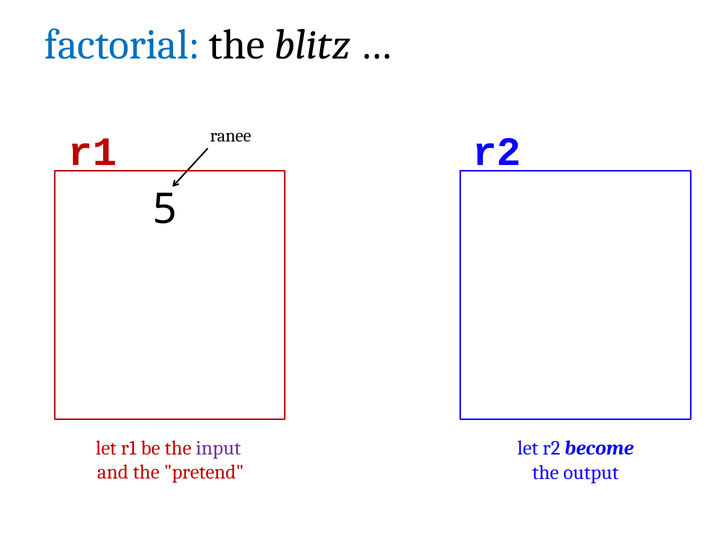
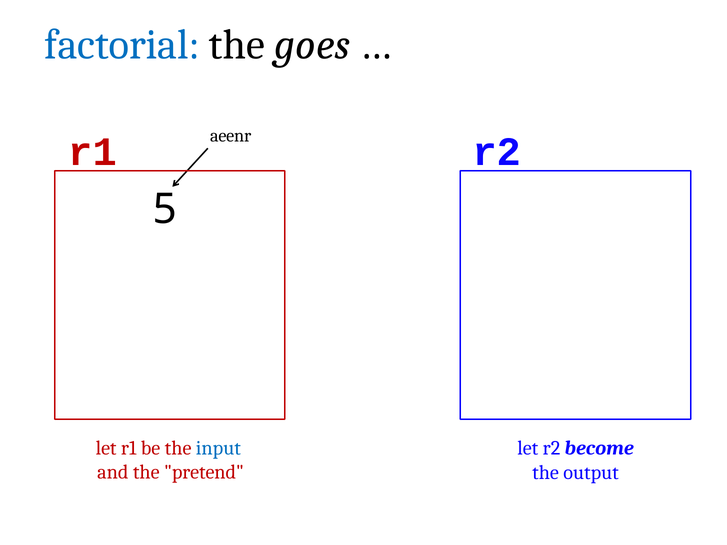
blitz: blitz -> goes (312, 45)
ranee: ranee -> aeenr (231, 136)
input colour: purple -> blue (218, 448)
